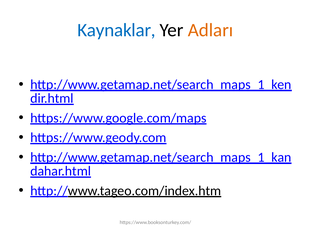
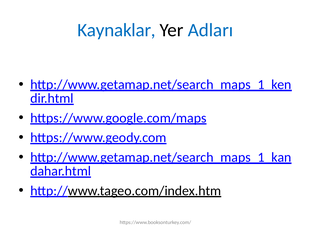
Adları colour: orange -> blue (211, 30)
